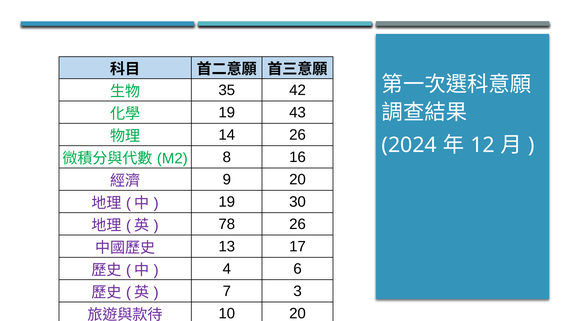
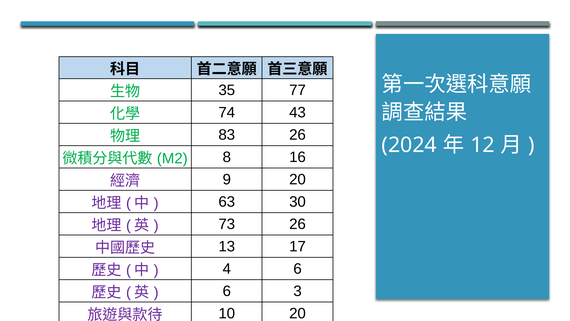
42: 42 -> 77 (298, 90)
19: 19 -> 74 (227, 113)
14: 14 -> 83 (227, 135)
19: 19 -> 63 (227, 202)
78: 78 -> 73 (227, 224)
7: 7 -> 6 (227, 291)
